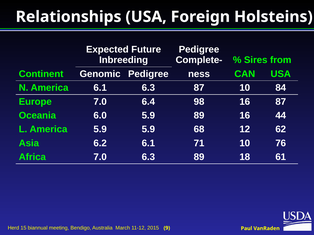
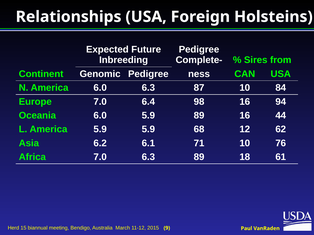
America 6.1: 6.1 -> 6.0 (100, 88)
16 87: 87 -> 94 (281, 102)
